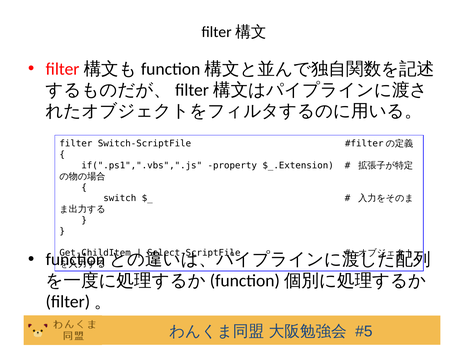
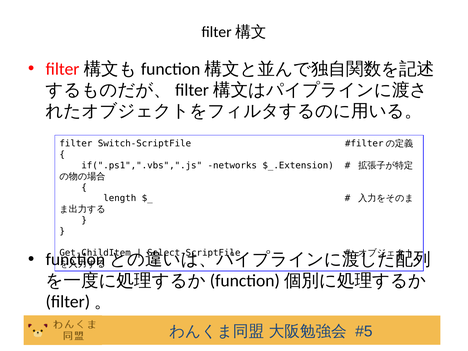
property: property -> networks (232, 166)
switch: switch -> length (120, 198)
